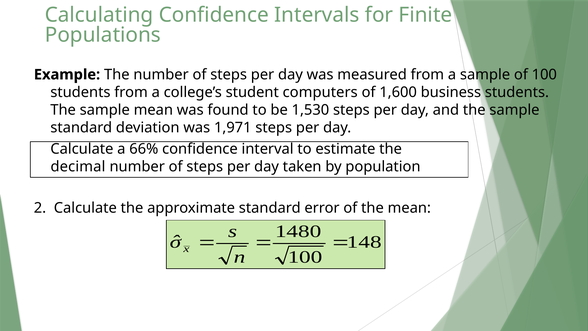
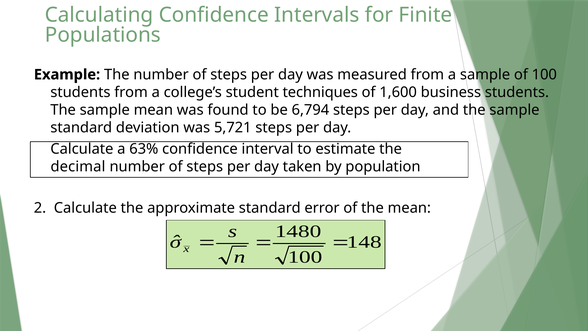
computers: computers -> techniques (320, 92)
1,530: 1,530 -> 6,794 (310, 110)
1,971: 1,971 -> 5,721 (233, 127)
66%: 66% -> 63% (144, 149)
